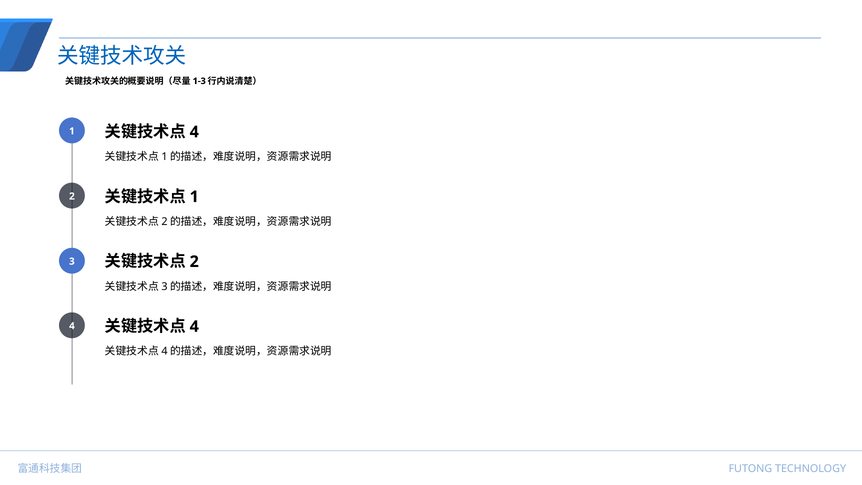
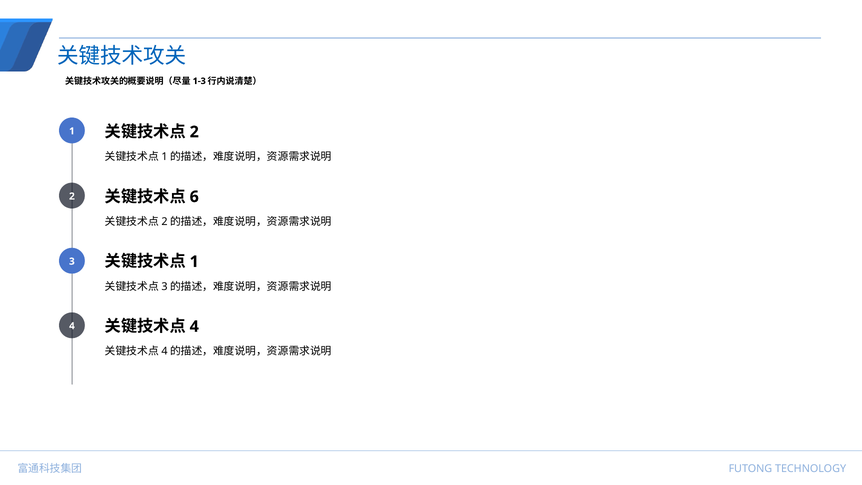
4: 4 -> 2 (194, 132)
1: 1 -> 6 (194, 197)
2: 2 -> 1 (194, 262)
